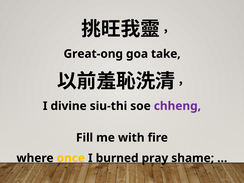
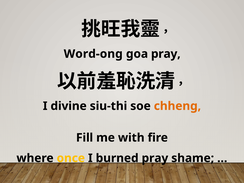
Great-ong: Great-ong -> Word-ong (93, 54)
goa take: take -> pray (166, 54)
chheng colour: purple -> orange (177, 106)
